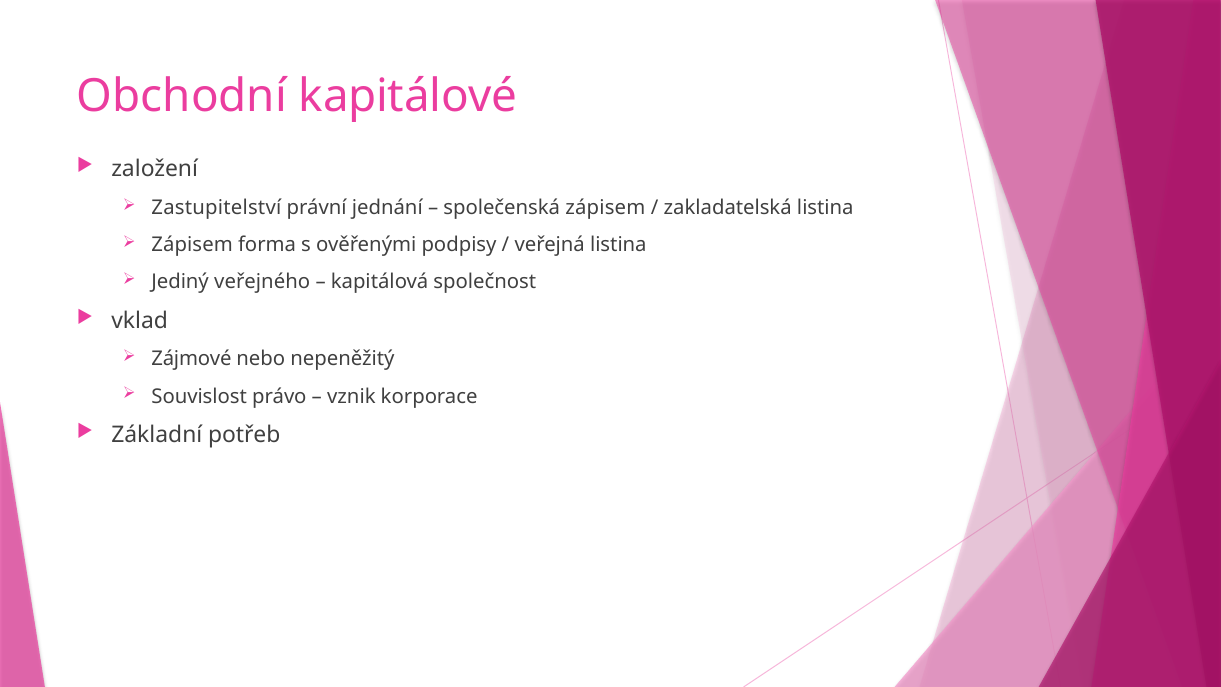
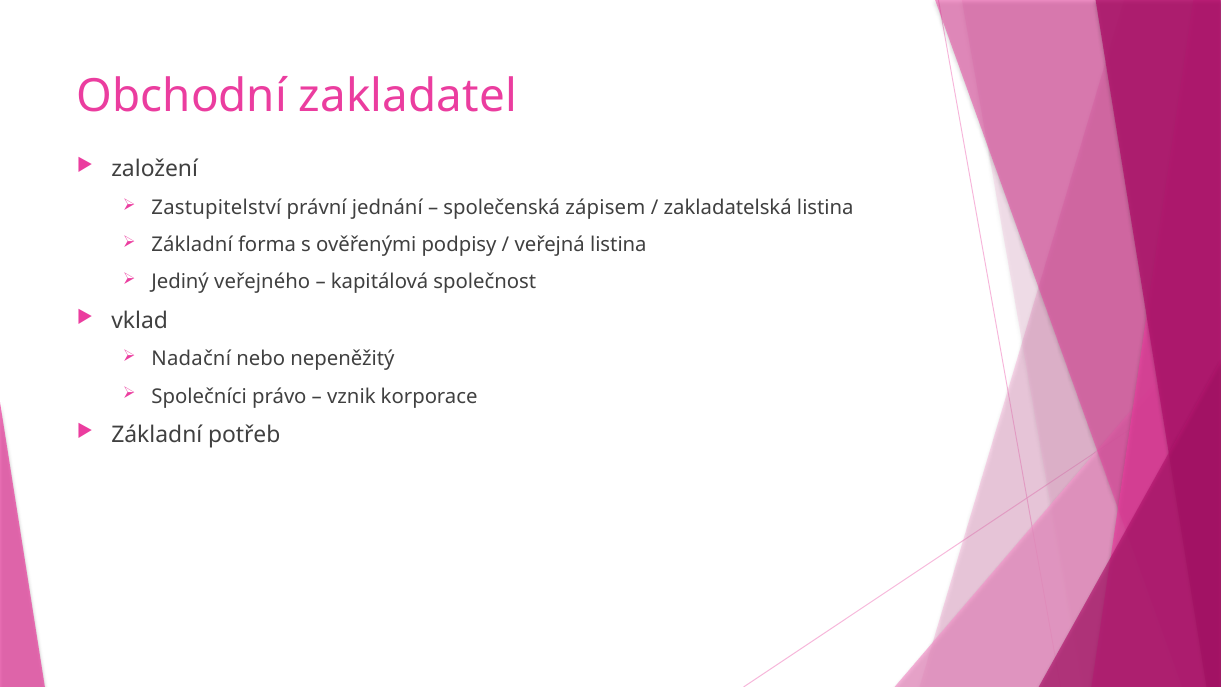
kapitálové: kapitálové -> zakladatel (408, 96)
Zápisem: Zápisem -> Základní (192, 245)
Zájmové: Zájmové -> Nadační (191, 359)
Souvislost: Souvislost -> Společníci (199, 396)
